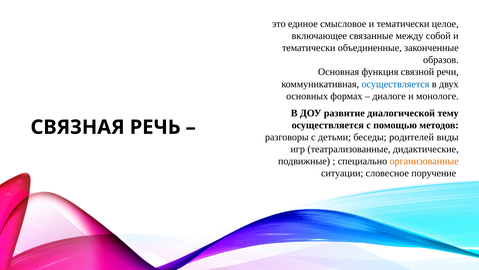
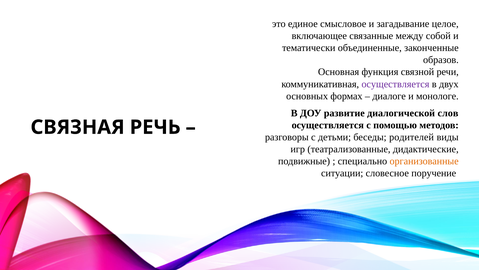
смысловое и тематически: тематически -> загадывание (403, 24)
осуществляется colour: blue -> purple (395, 84)
тему: тему -> слов (448, 113)
